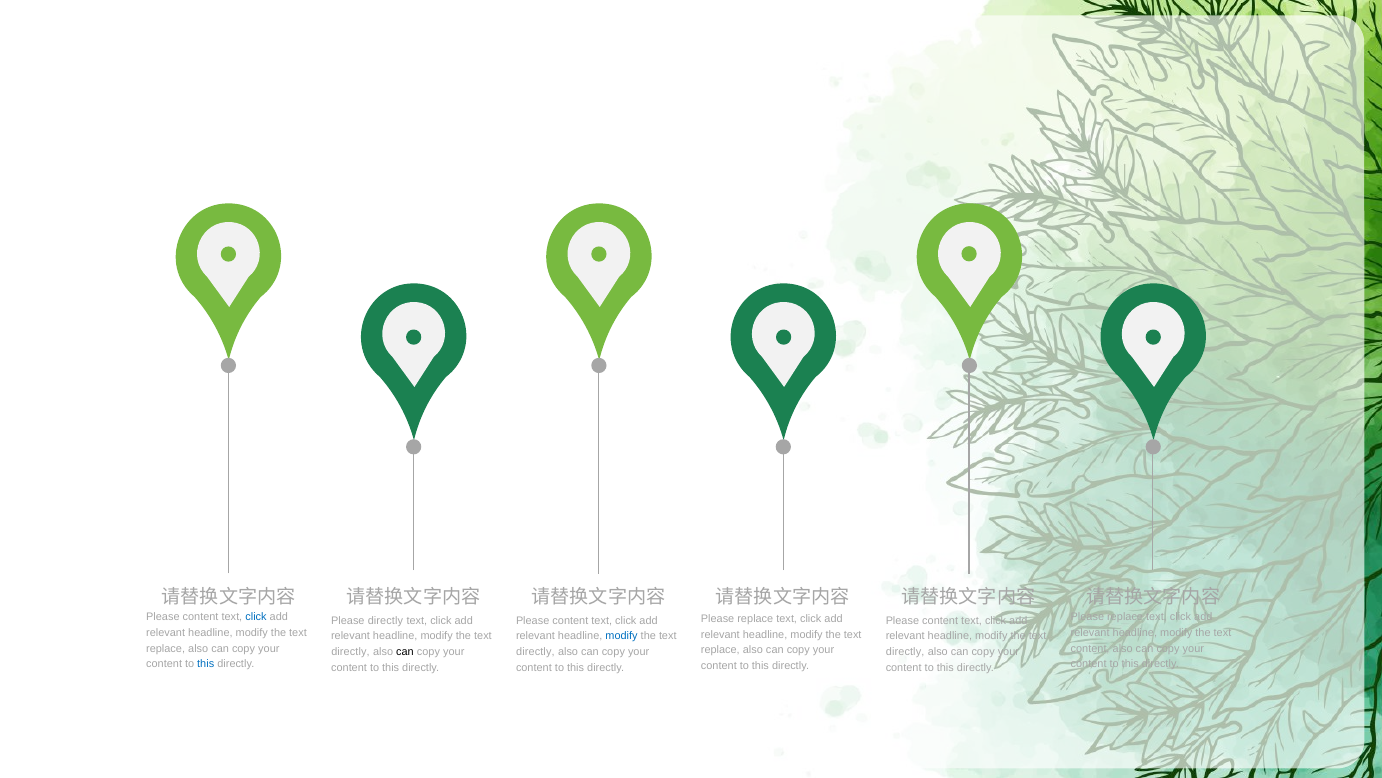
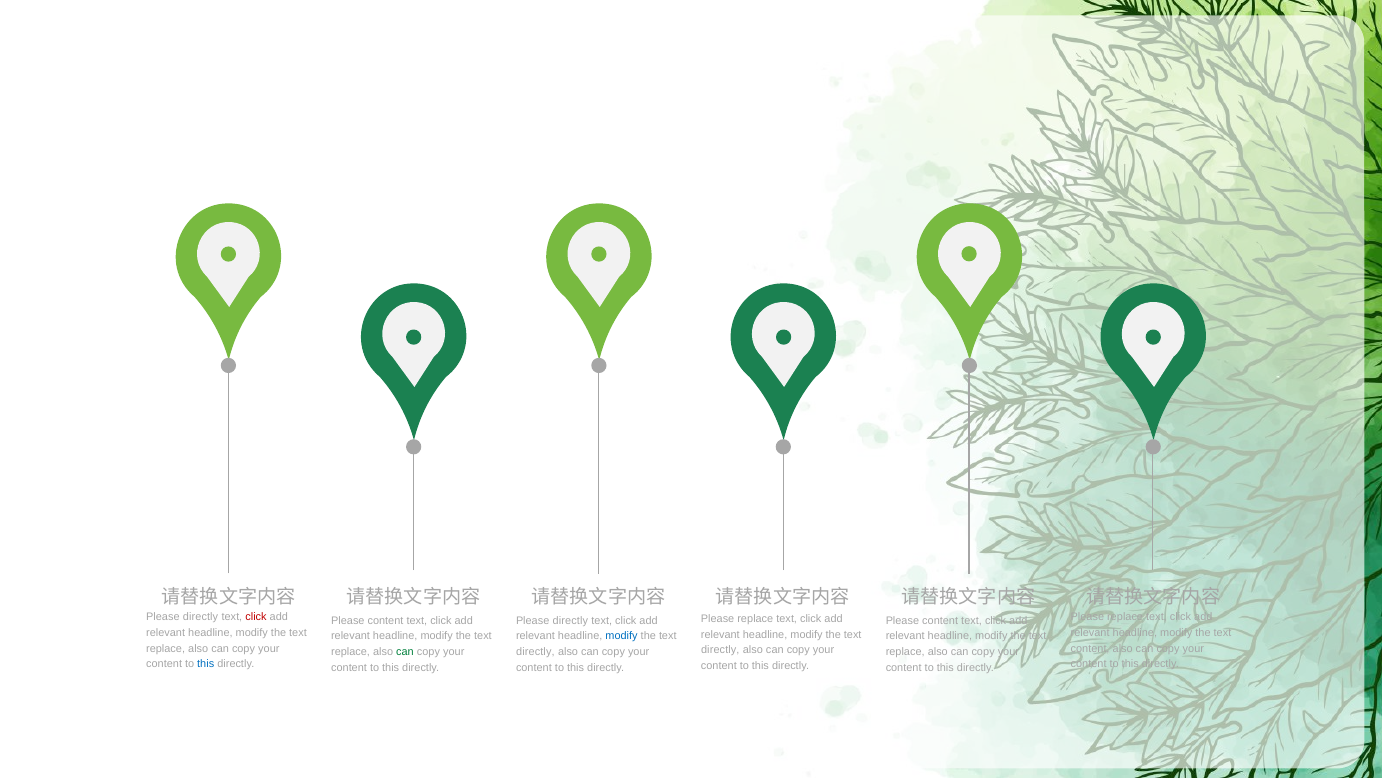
content: content -> directly (201, 617)
click colour: blue -> red (256, 617)
directly: directly -> content (385, 620)
content: content -> directly (570, 620)
replace: replace -> directly (720, 650)
directly: directly -> replace (351, 651)
can colour: black -> green (405, 651)
directly: directly -> replace (905, 651)
